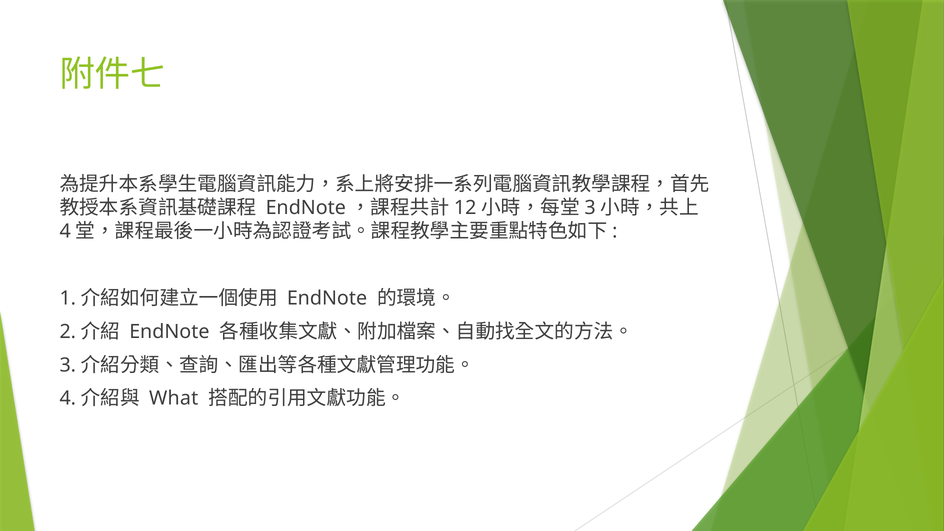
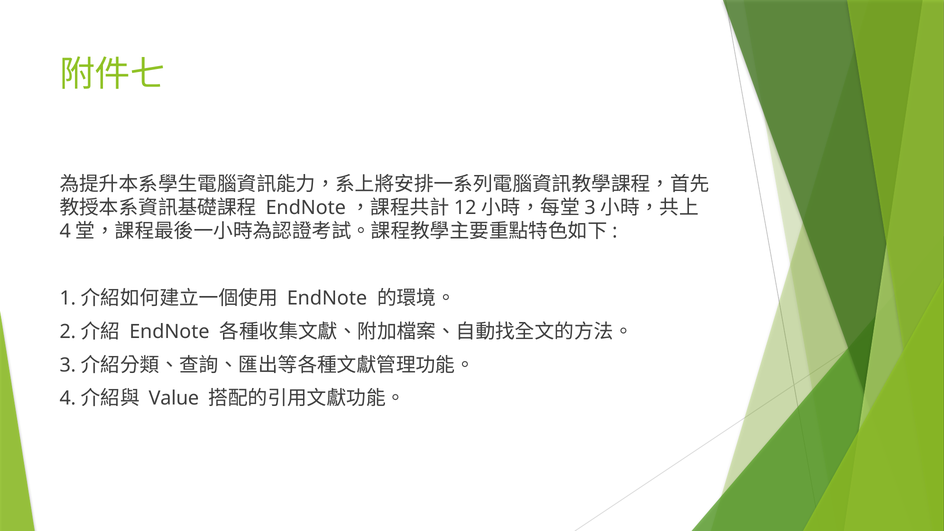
What: What -> Value (174, 398)
